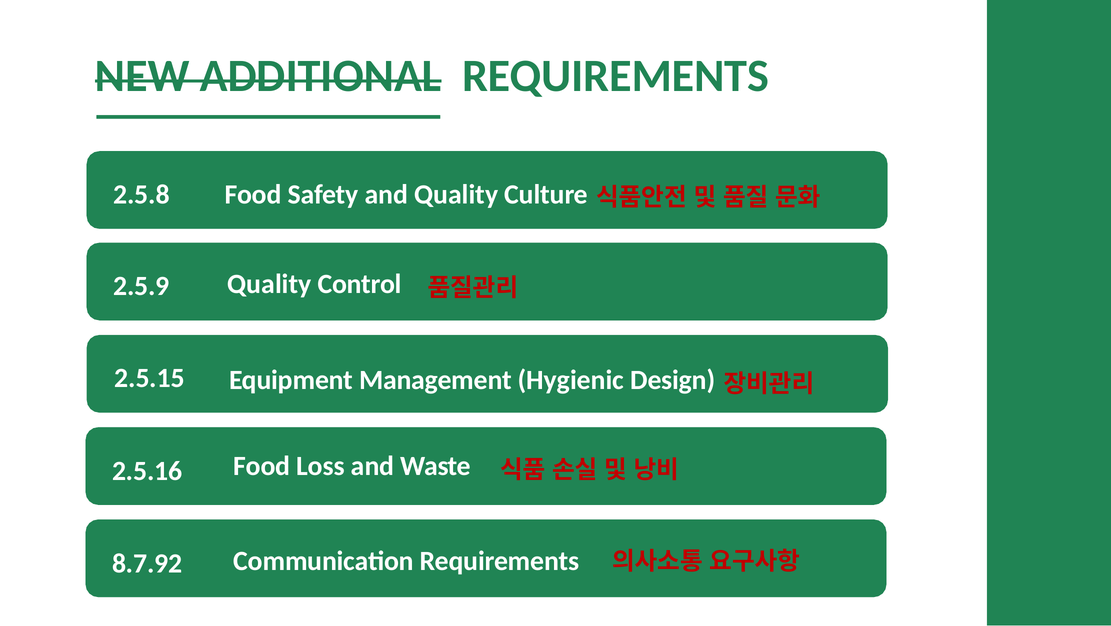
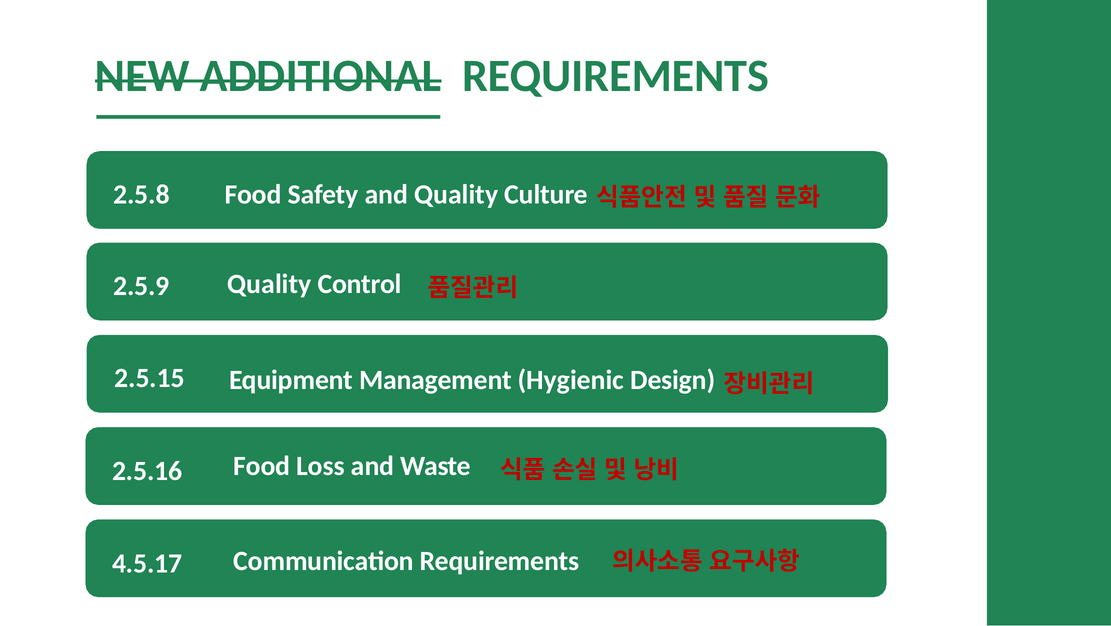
8.7.92: 8.7.92 -> 4.5.17 (147, 563)
